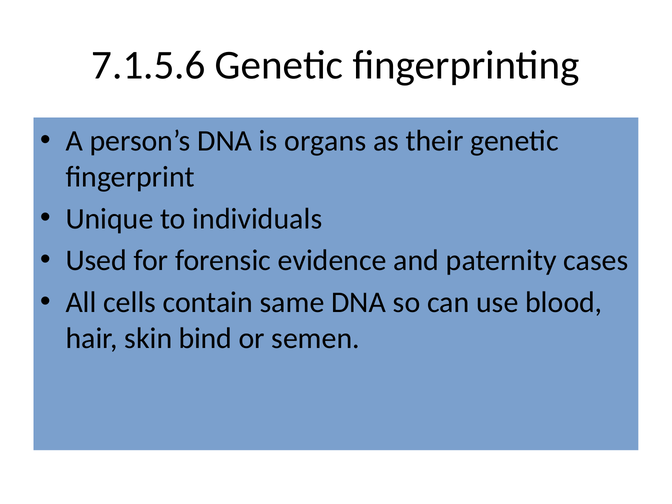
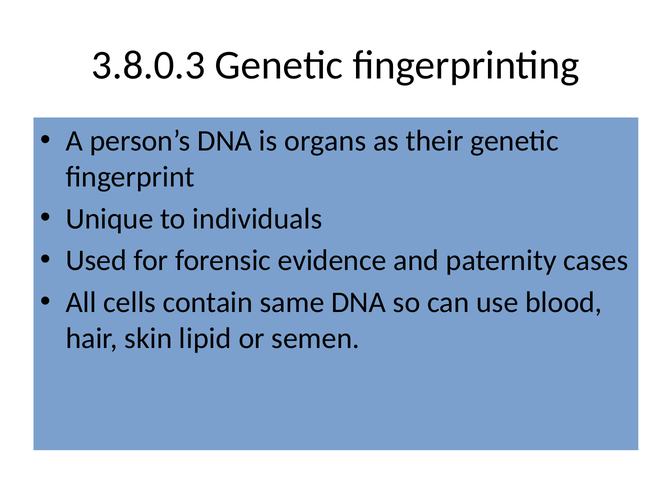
7.1.5.6: 7.1.5.6 -> 3.8.0.3 (149, 65)
bind: bind -> lipid (205, 338)
